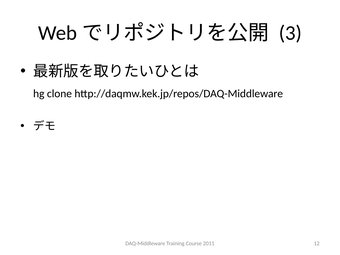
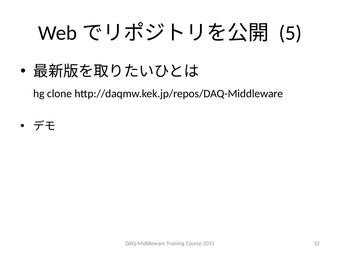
3: 3 -> 5 (290, 33)
